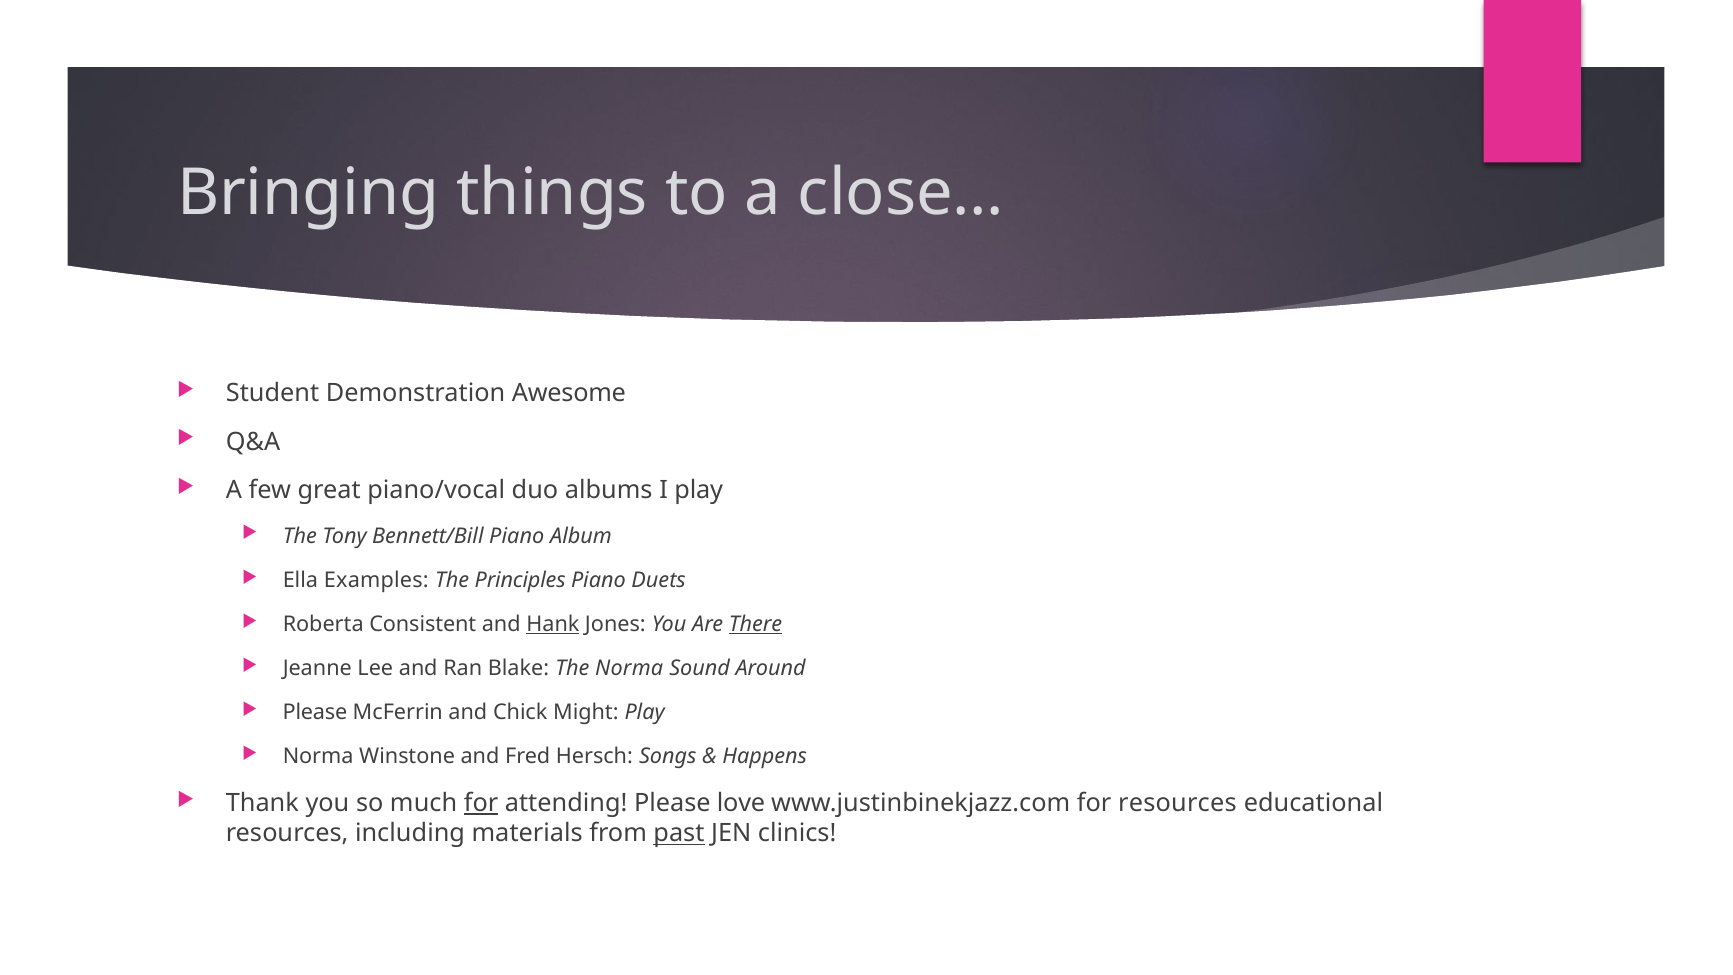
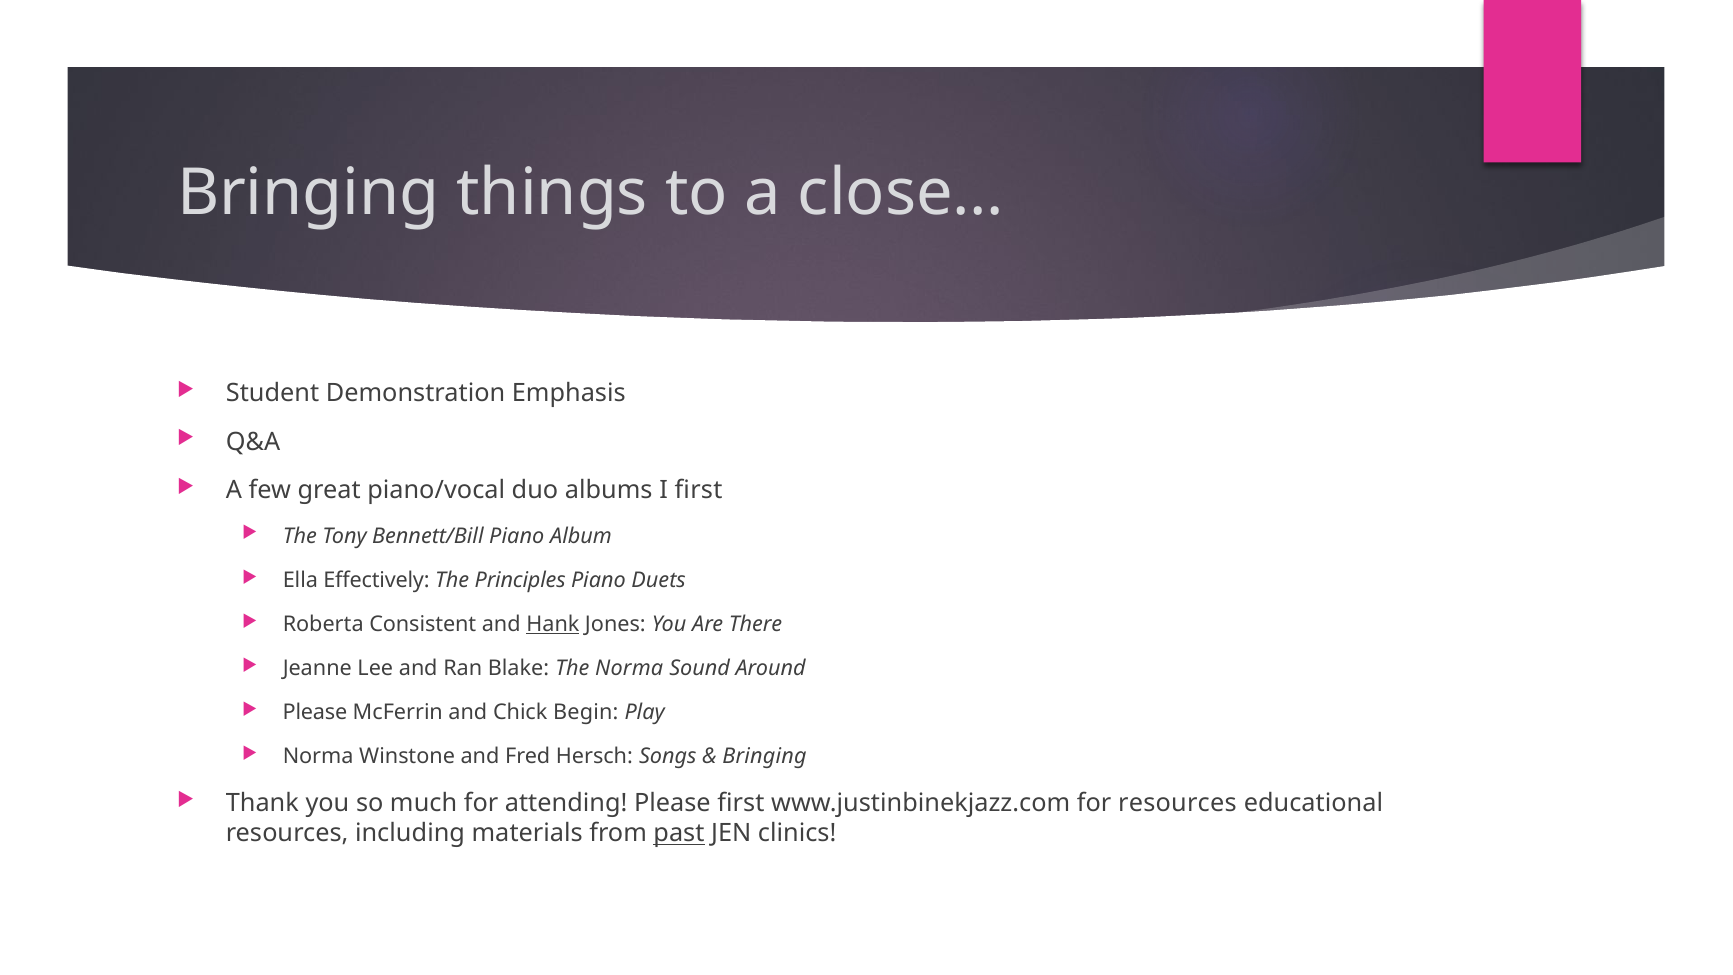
Awesome: Awesome -> Emphasis (569, 394)
I play: play -> first (698, 490)
Examples: Examples -> Effectively (377, 580)
There underline: present -> none (756, 624)
Might: Might -> Begin (586, 713)
Happens: Happens -> Bringing (765, 757)
for underline: present -> none (481, 803)
Please love: love -> first (741, 803)
